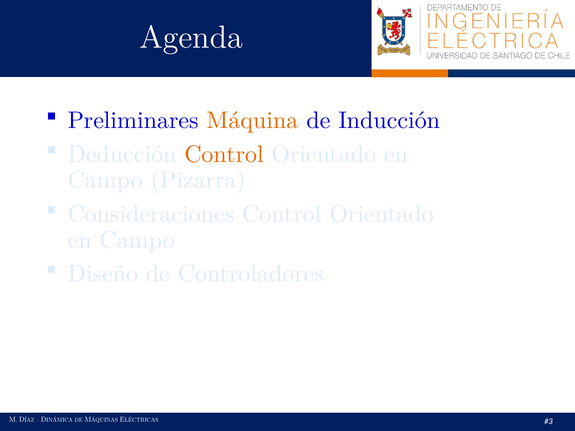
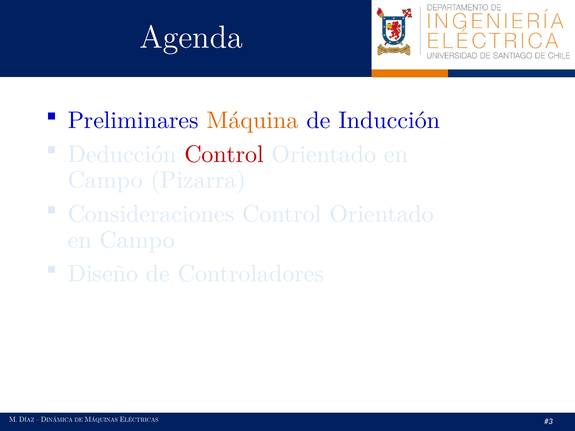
Control colour: orange -> red (224, 154)
